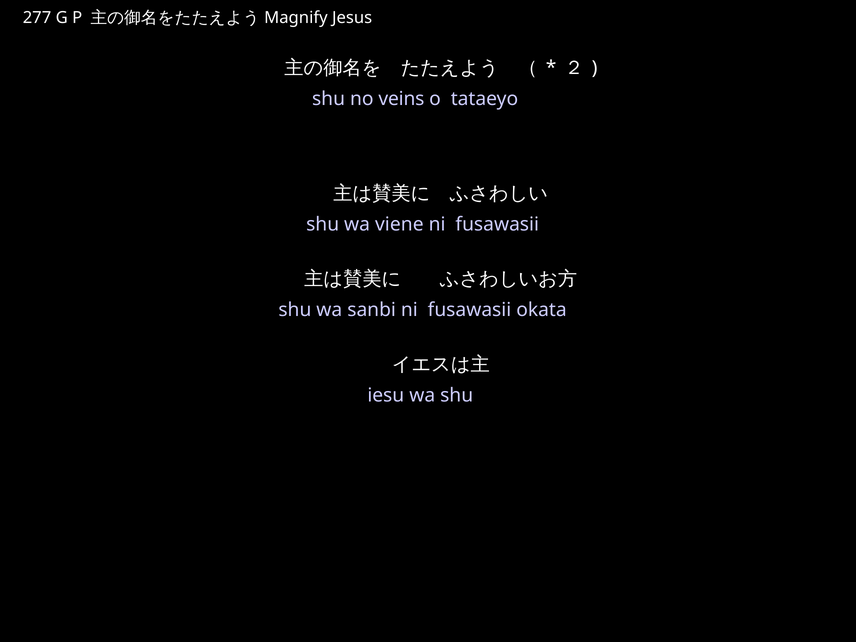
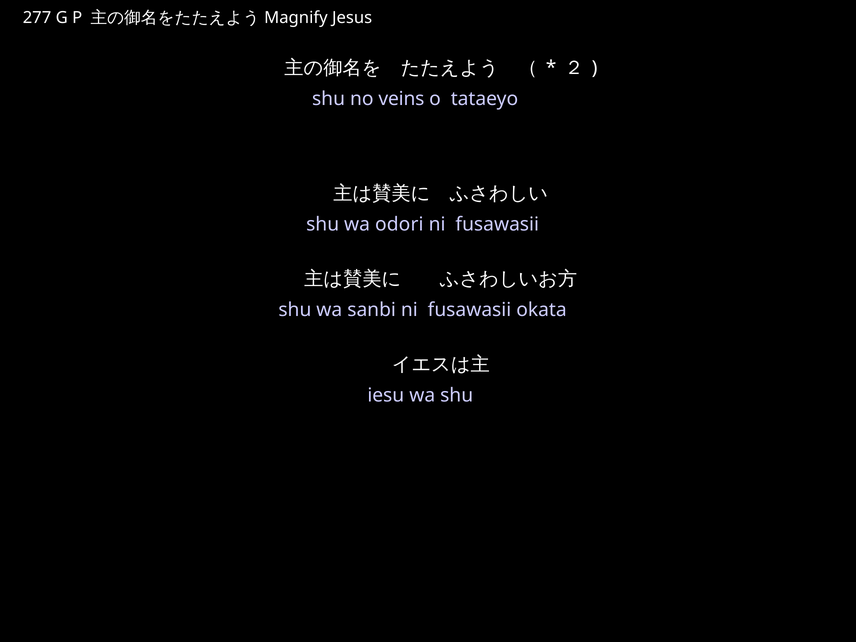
viene: viene -> odori (399, 224)
